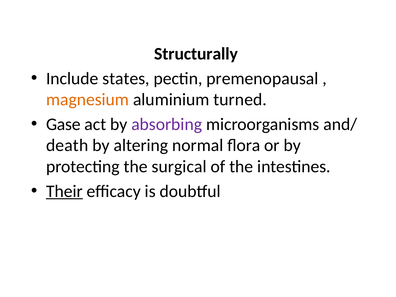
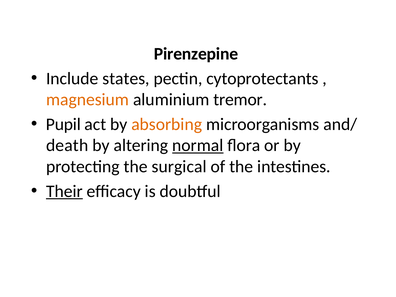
Structurally: Structurally -> Pirenzepine (196, 54)
premenopausal: premenopausal -> cytoprotectants (262, 79)
turned: turned -> tremor (240, 100)
Gase: Gase -> Pupil (63, 124)
absorbing colour: purple -> orange (167, 124)
normal underline: none -> present (198, 145)
